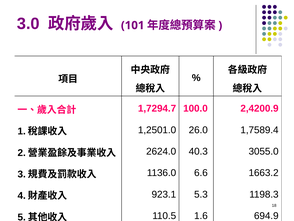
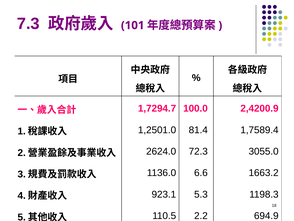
3.0: 3.0 -> 7.3 (28, 24)
26.0: 26.0 -> 81.4 (198, 130)
40.3: 40.3 -> 72.3 (198, 151)
1.6: 1.6 -> 2.2 (201, 215)
